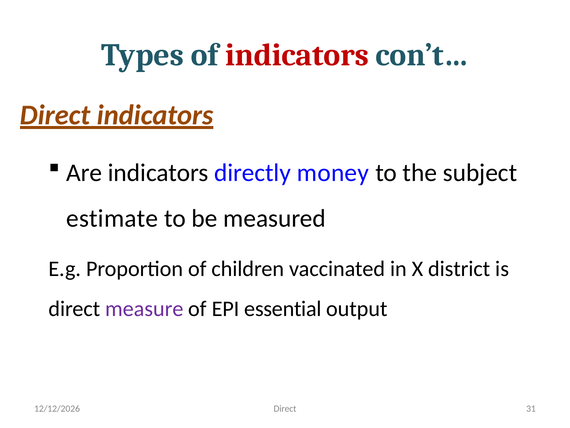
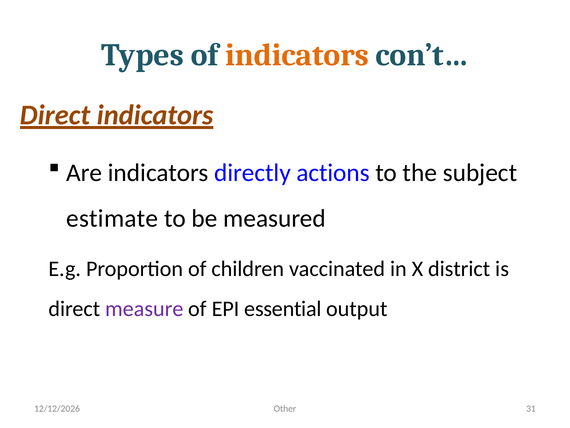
indicators colour: red -> orange (297, 55)
money: money -> actions (333, 173)
Direct: Direct -> Other (285, 408)
